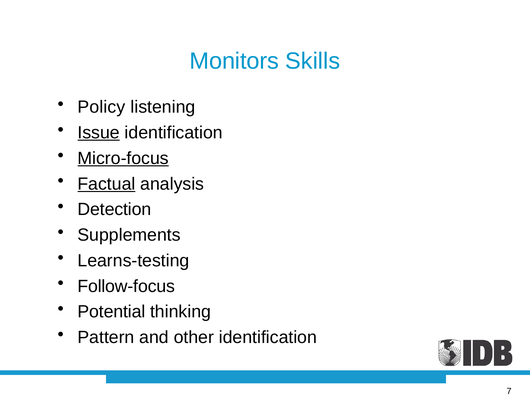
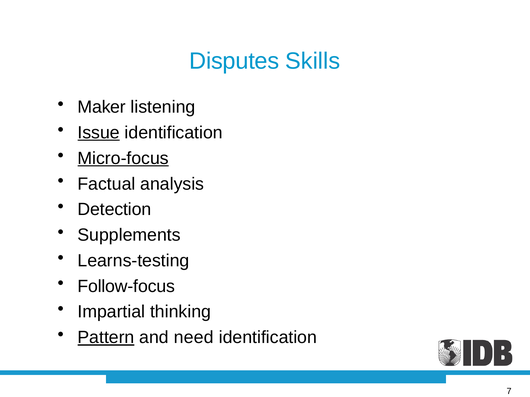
Monitors: Monitors -> Disputes (234, 61)
Policy: Policy -> Maker (102, 107)
Factual underline: present -> none (106, 184)
Potential: Potential -> Impartial (111, 312)
Pattern underline: none -> present (106, 338)
other: other -> need (194, 338)
